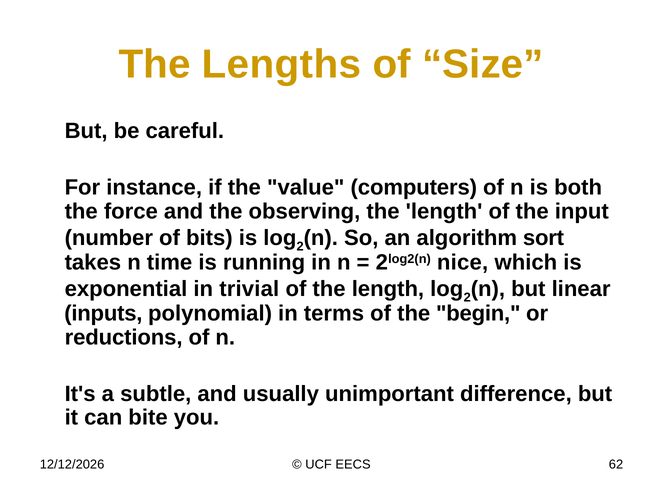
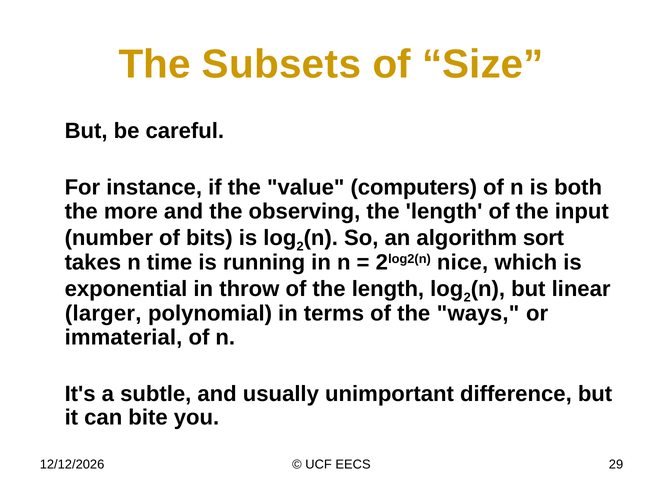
Lengths: Lengths -> Subsets (281, 64)
force: force -> more (131, 212)
trivial: trivial -> throw (249, 289)
inputs: inputs -> larger (103, 314)
begin: begin -> ways (478, 314)
reductions: reductions -> immaterial (123, 337)
62: 62 -> 29 (616, 465)
